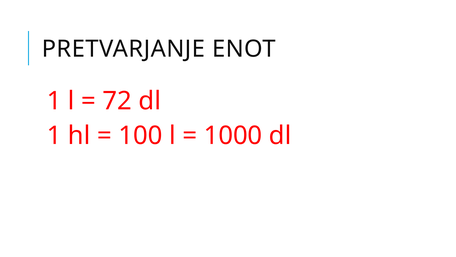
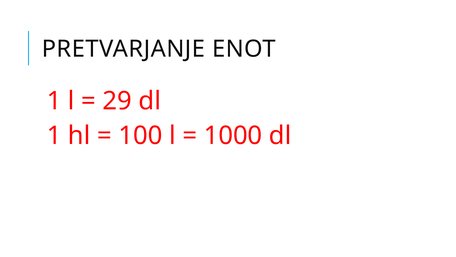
72: 72 -> 29 (117, 101)
